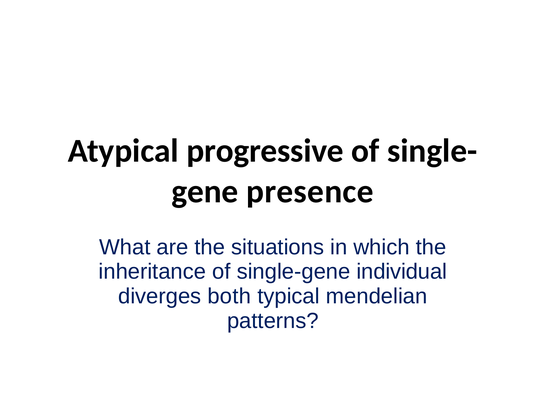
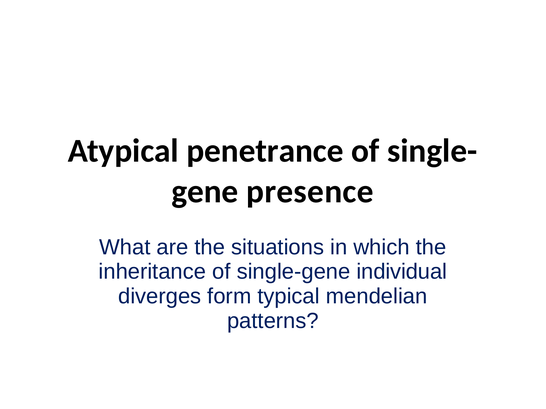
progressive: progressive -> penetrance (265, 151)
both: both -> form (229, 297)
